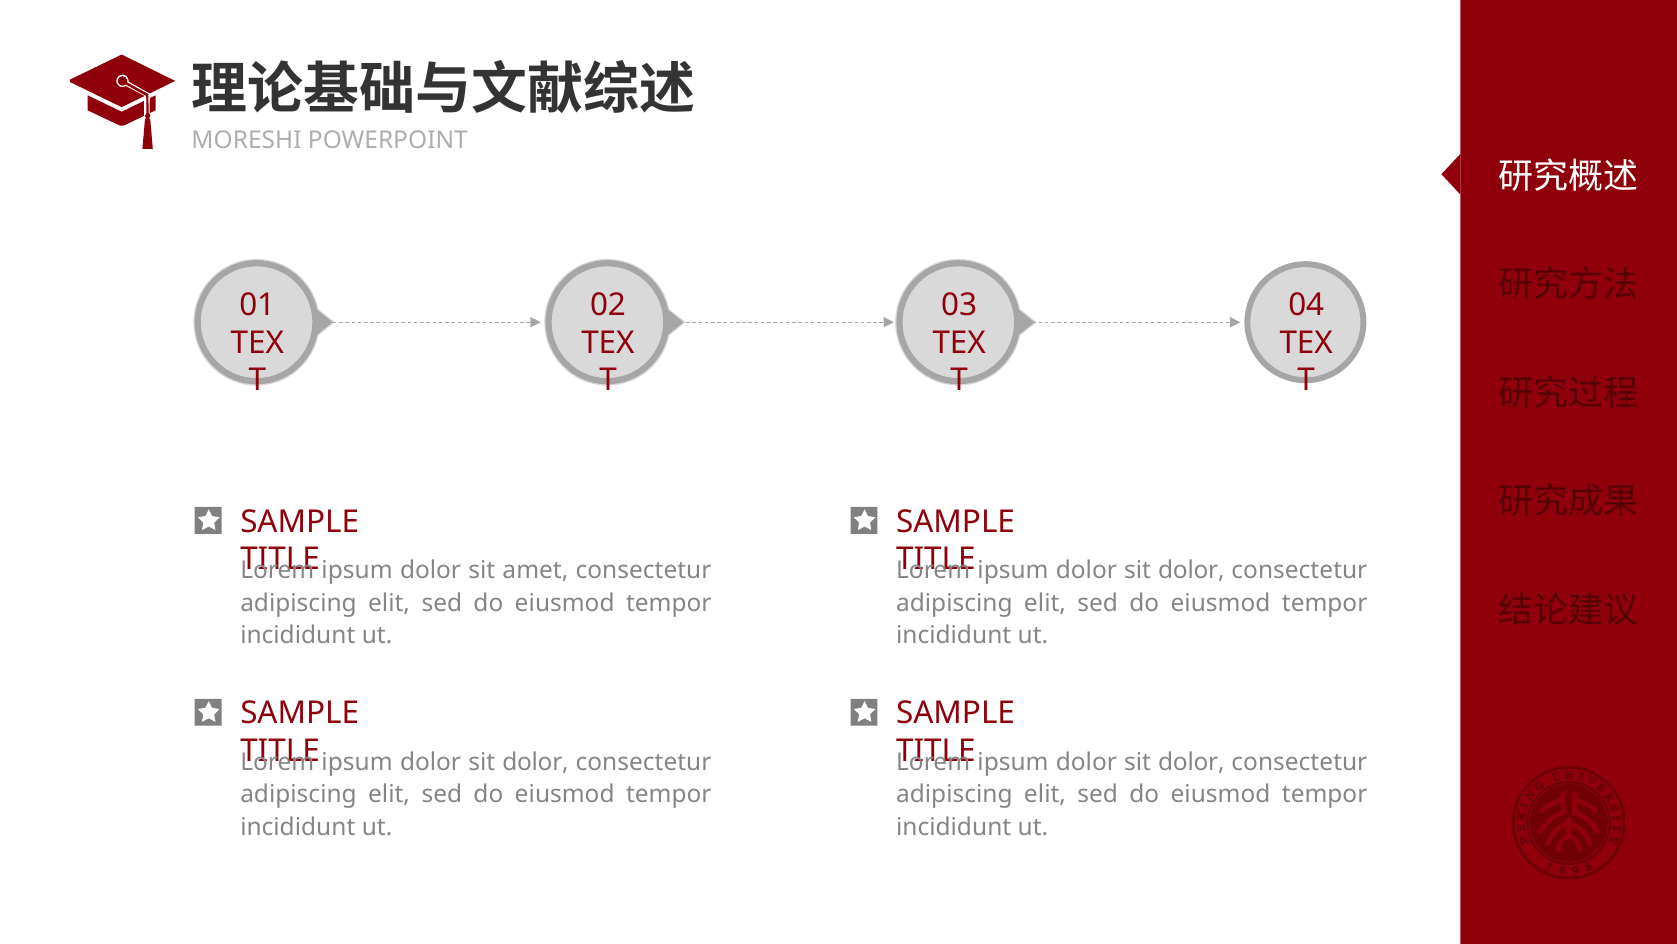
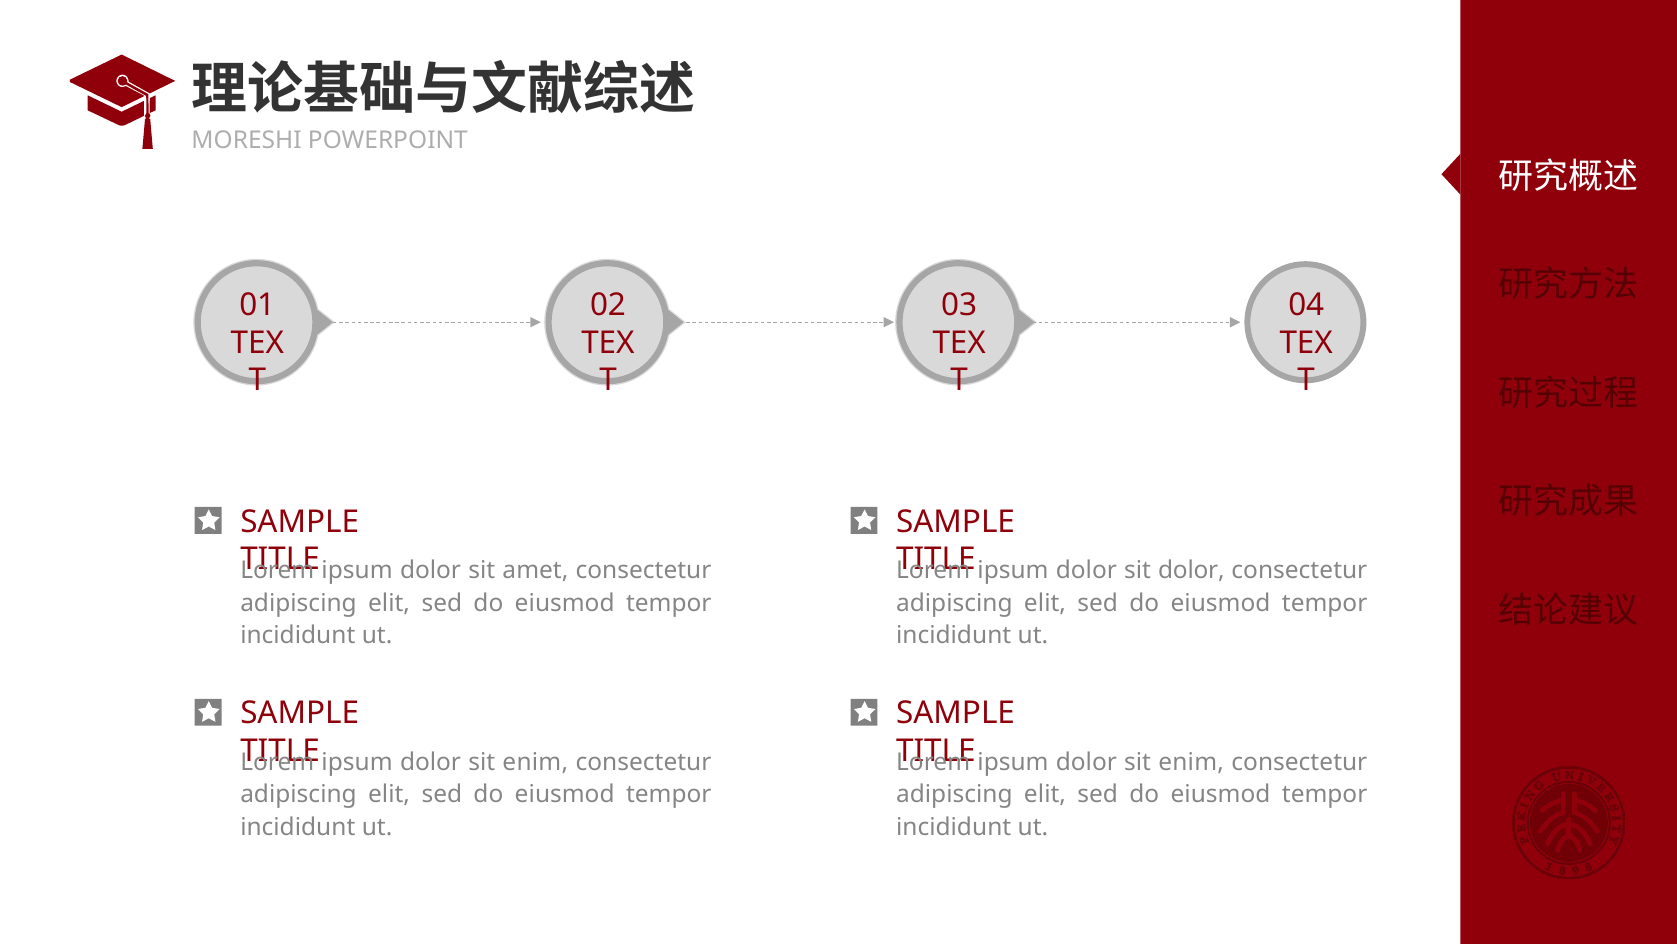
dolor: dolor -> enim (535, 762)
dolor: dolor -> enim (1191, 762)
